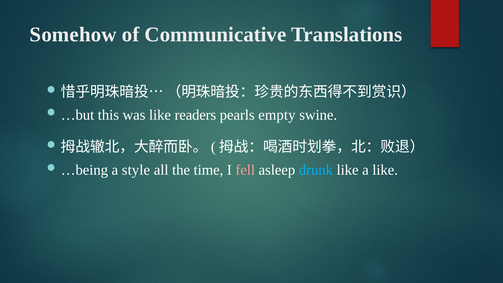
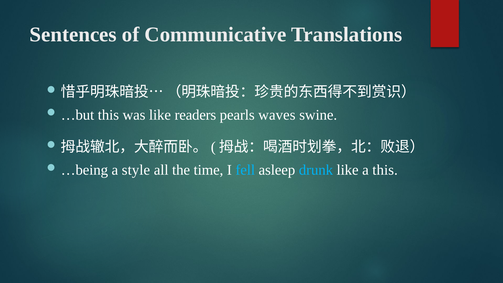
Somehow: Somehow -> Sentences (73, 35)
empty: empty -> waves (277, 115)
fell colour: pink -> light blue (245, 170)
a like: like -> this (385, 170)
